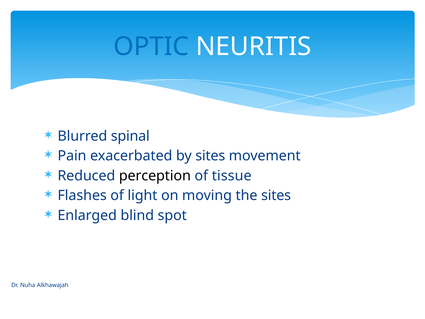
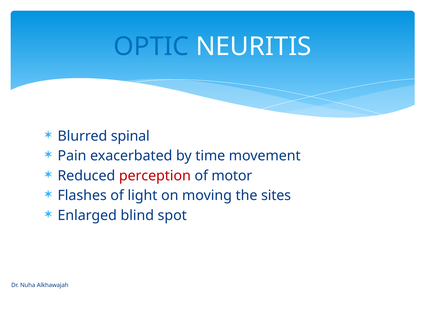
by sites: sites -> time (210, 156)
perception colour: black -> red (155, 176)
tissue: tissue -> motor (232, 176)
